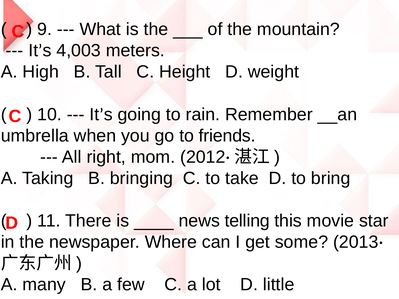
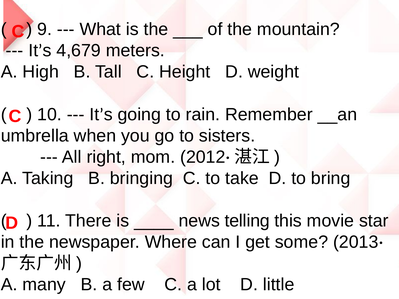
4,003: 4,003 -> 4,679 (79, 51)
friends: friends -> sisters (227, 136)
